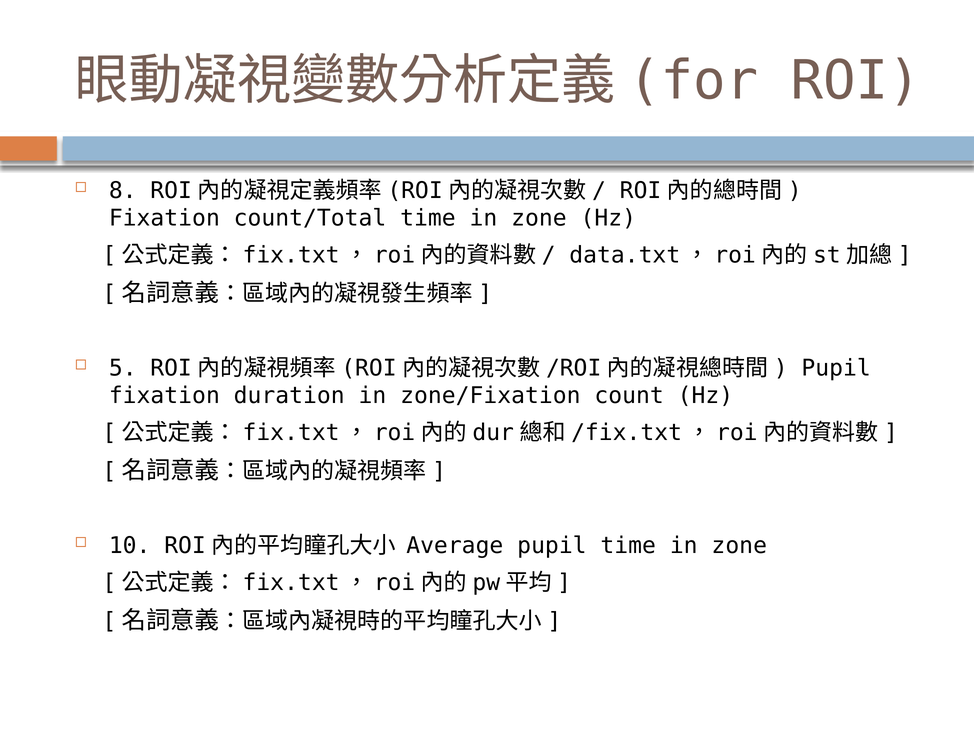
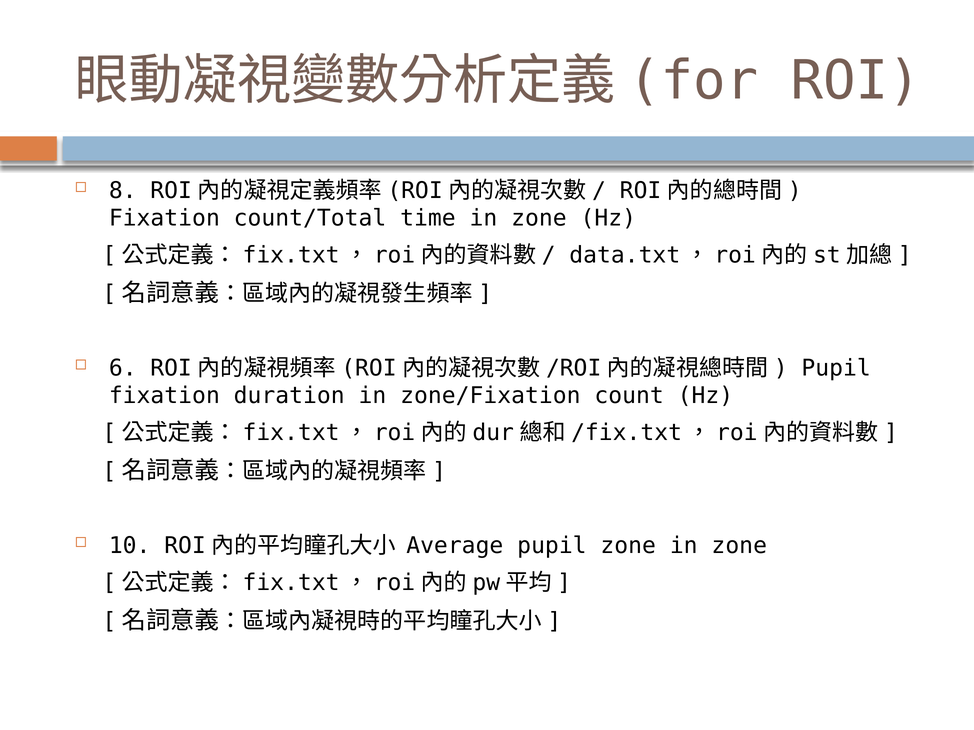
5: 5 -> 6 (123, 368)
pupil time: time -> zone (628, 546)
